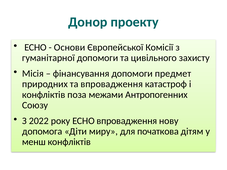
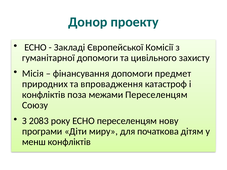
Основи: Основи -> Закладі (70, 47)
межами Антропогенних: Антропогенних -> Переселенцям (156, 95)
2022: 2022 -> 2083 (39, 121)
ЕСНО впровадження: впровадження -> переселенцям (127, 121)
допомога: допомога -> програми (42, 132)
